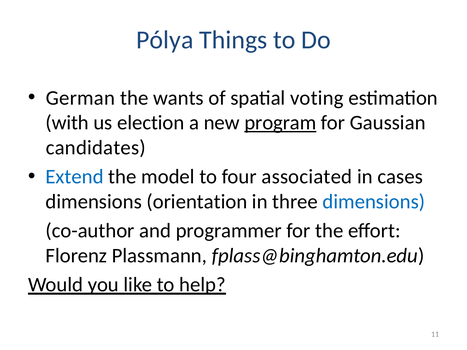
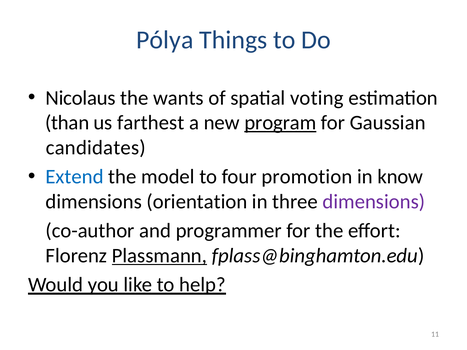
German: German -> Nicolaus (81, 98)
with: with -> than (67, 123)
election: election -> farthest (151, 123)
associated: associated -> promotion (307, 177)
cases: cases -> know (400, 177)
dimensions colour: blue -> purple (374, 202)
Plassmann underline: none -> present (159, 256)
